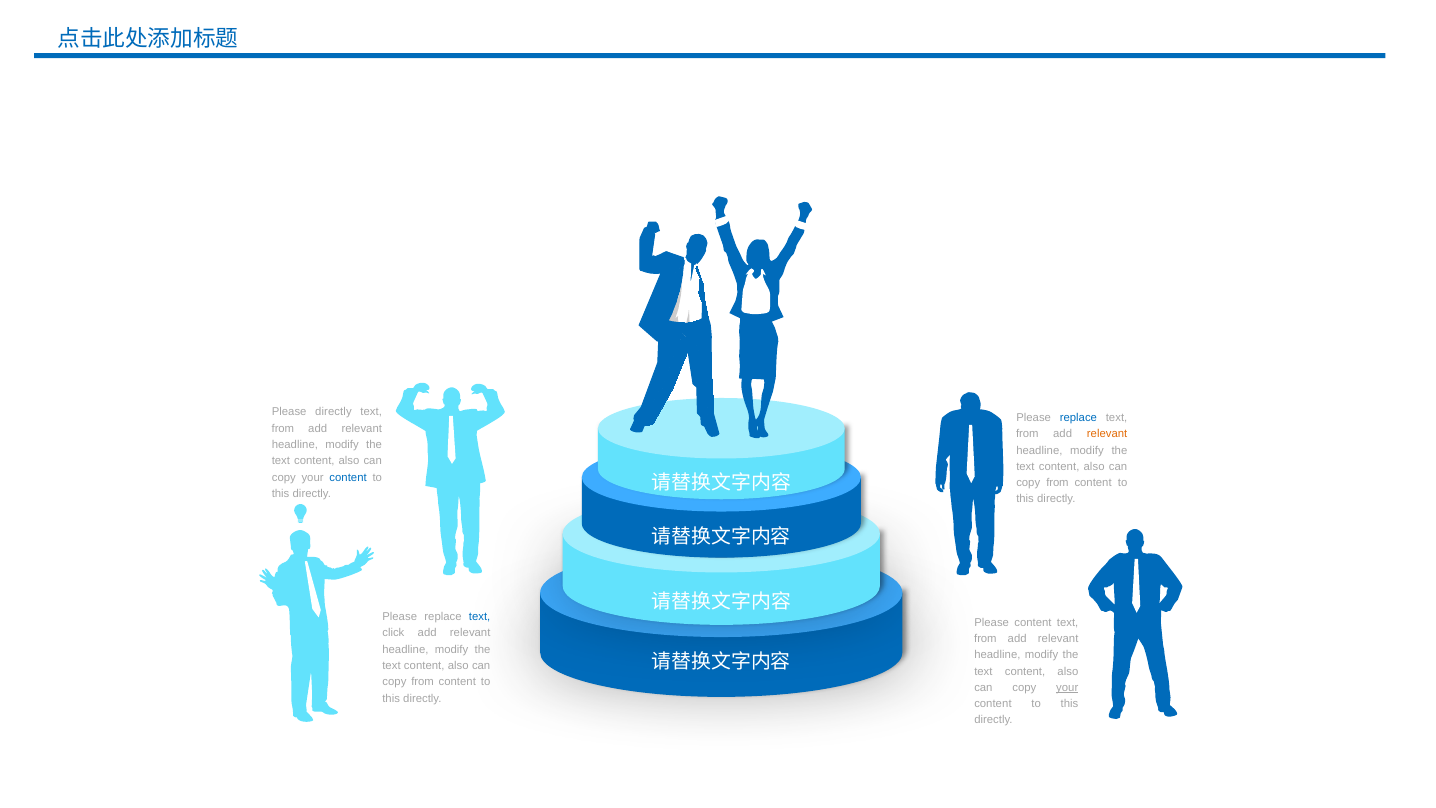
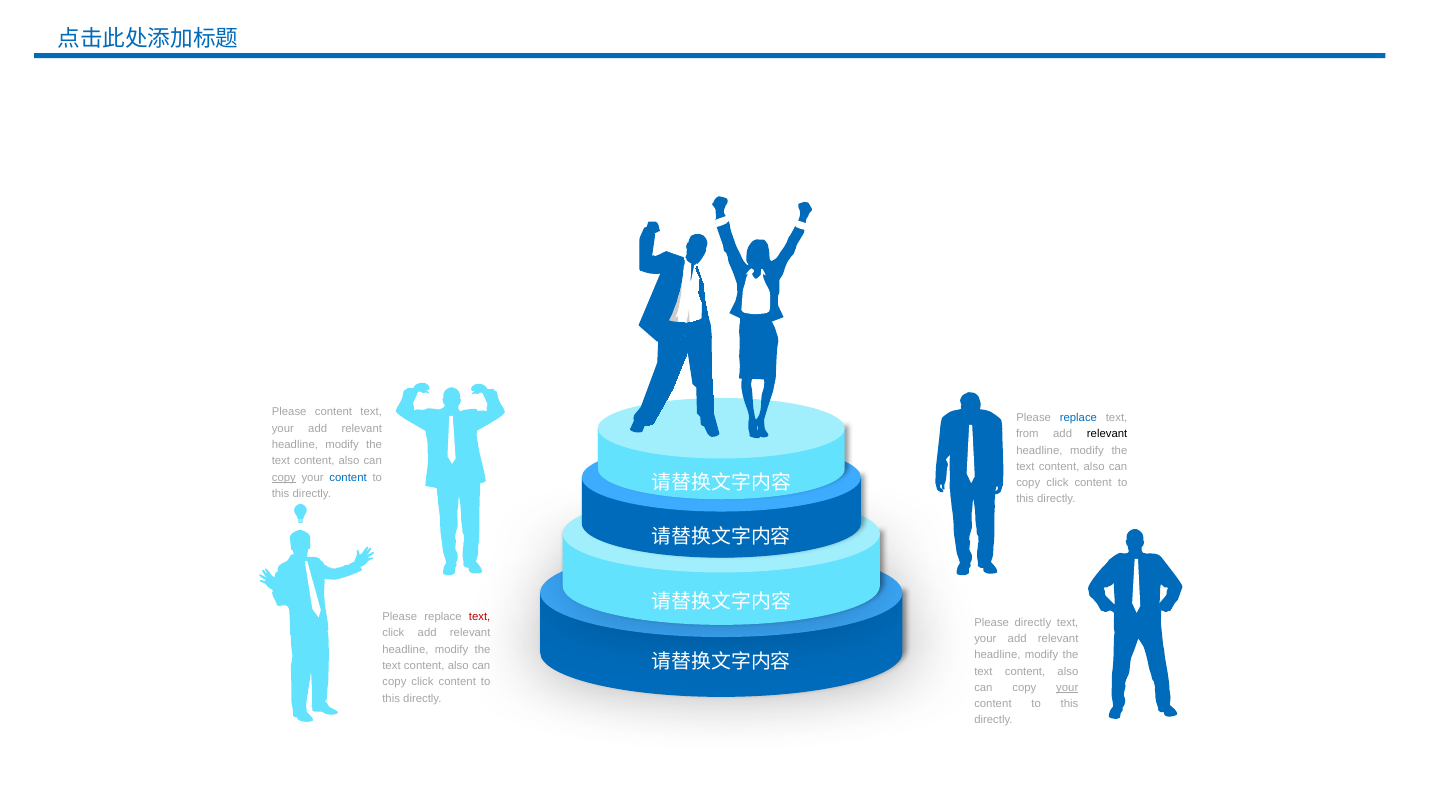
Please directly: directly -> content (333, 412)
from: from -> your (283, 428)
relevant colour: orange -> black (1107, 434)
copy underline: none -> present (284, 477)
from: from -> click (1057, 483)
text colour: blue -> red (480, 617)
Please content: content -> directly (1033, 622)
from: from -> your (985, 638)
from: from -> click (423, 682)
